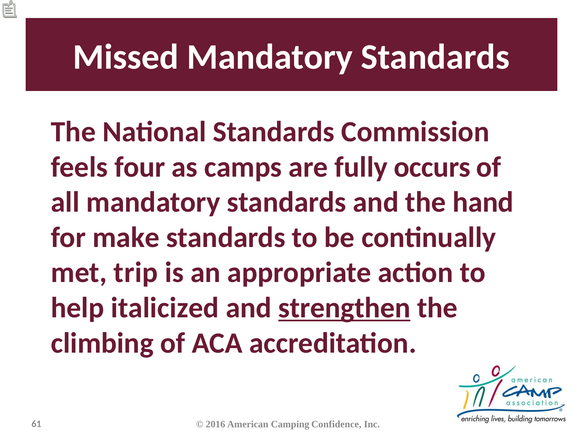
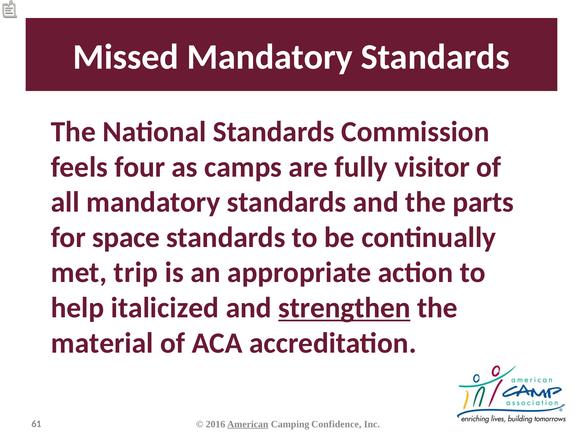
occurs: occurs -> visitor (432, 167)
hand: hand -> parts (483, 202)
make: make -> space (126, 238)
climbing: climbing -> material (102, 343)
American underline: none -> present (248, 424)
